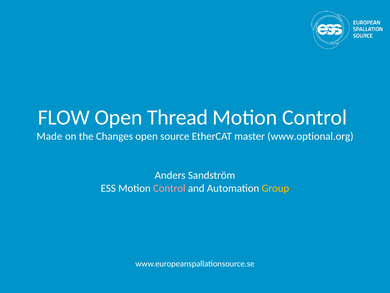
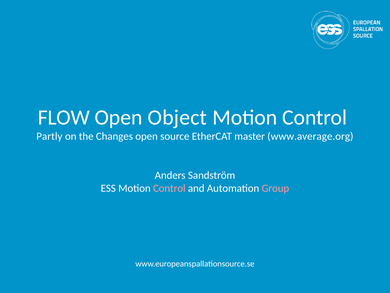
Thread: Thread -> Object (177, 117)
Made: Made -> Partly (49, 136)
www.optional.org: www.optional.org -> www.average.org (310, 136)
Group colour: yellow -> pink (275, 188)
